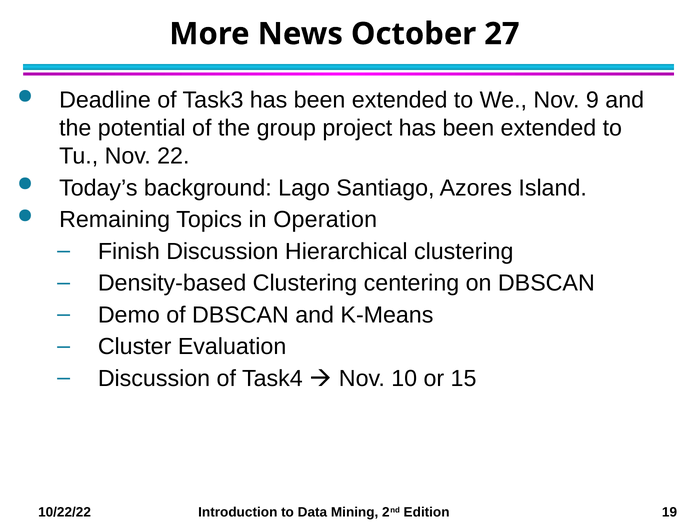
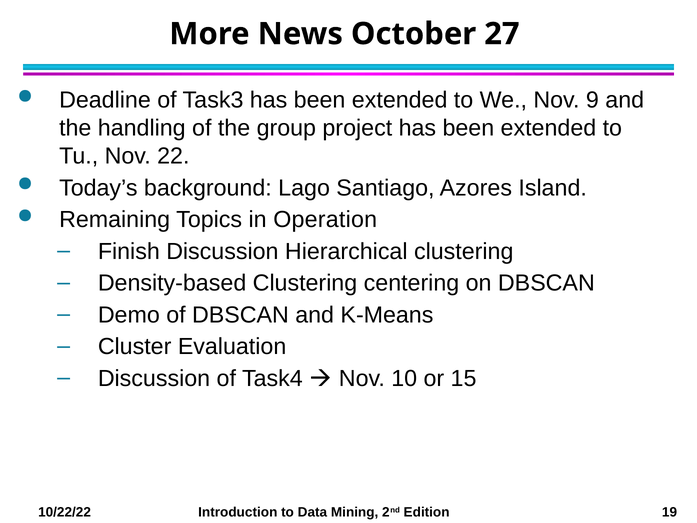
potential: potential -> handling (142, 128)
